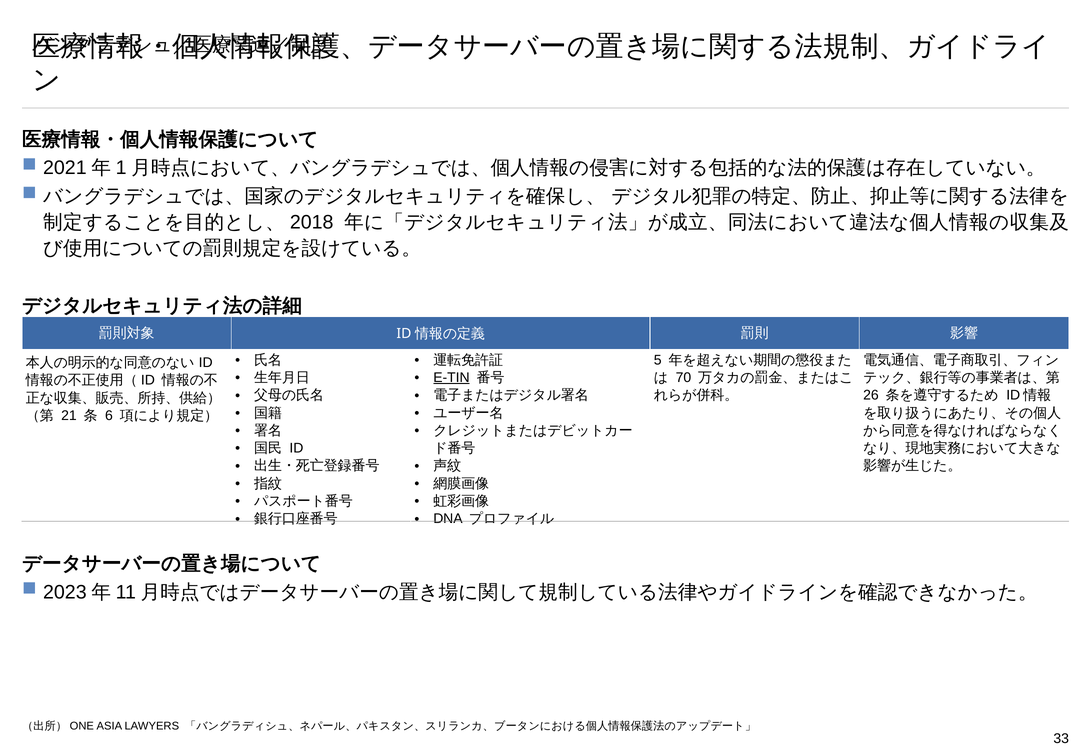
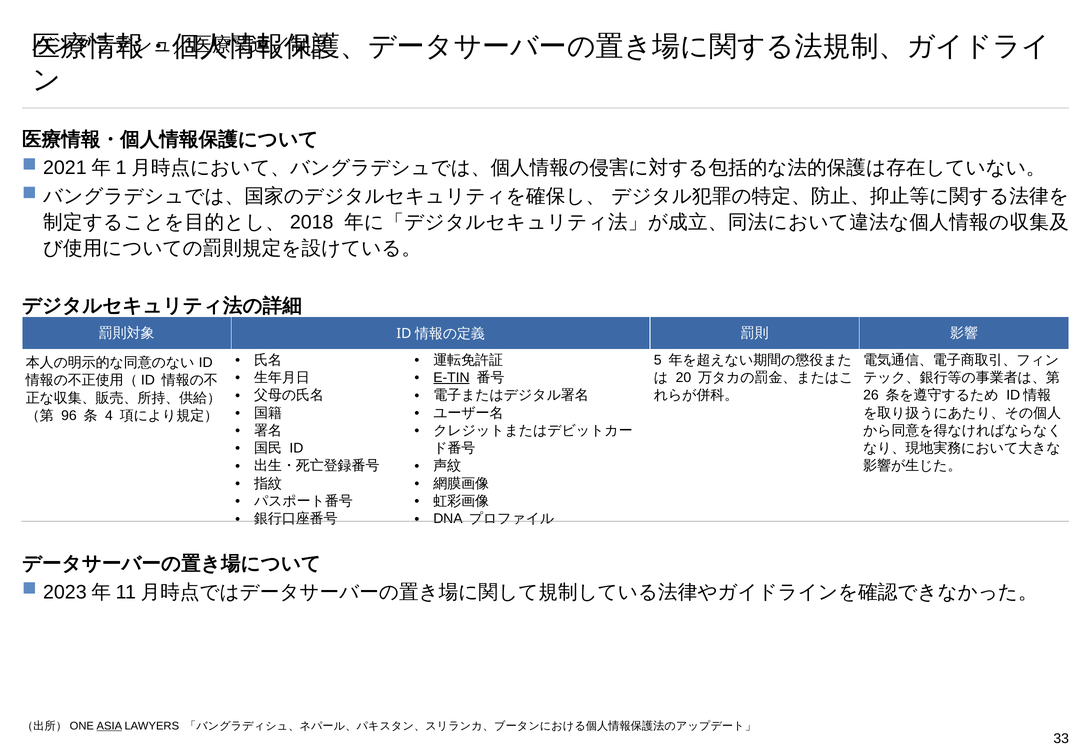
70: 70 -> 20 (683, 378)
21: 21 -> 96 (69, 416)
6: 6 -> 4 (109, 416)
ASIA underline: none -> present (109, 726)
